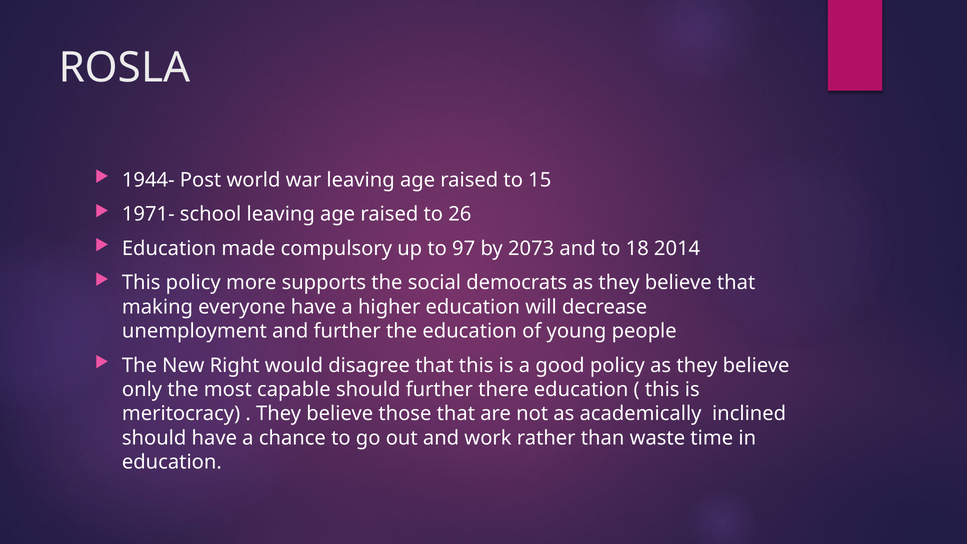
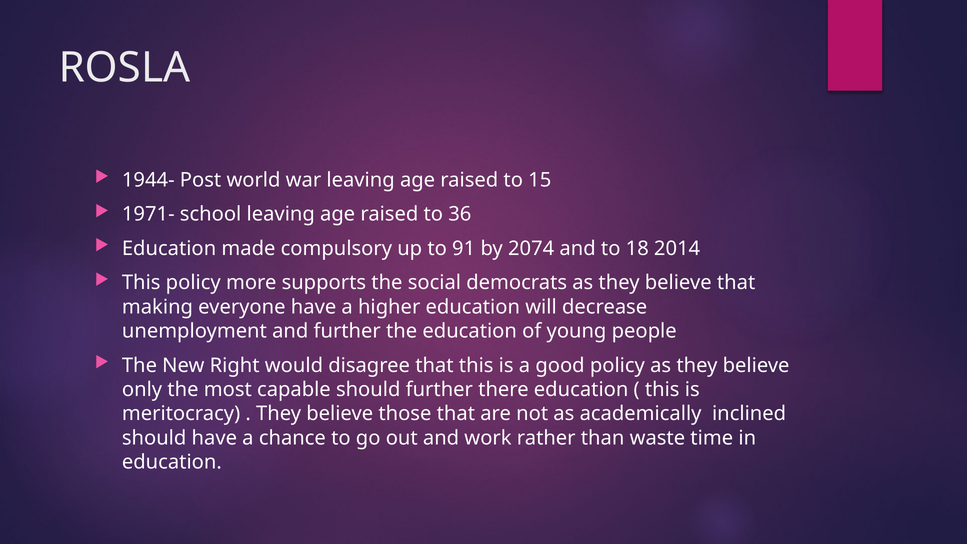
26: 26 -> 36 (460, 214)
97: 97 -> 91 (464, 248)
2073: 2073 -> 2074 (531, 248)
